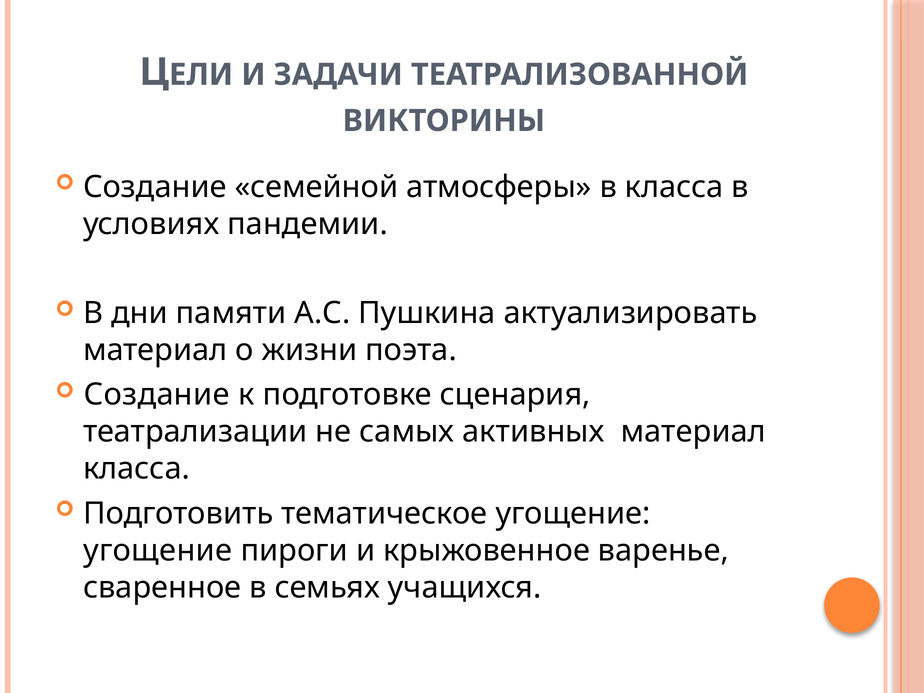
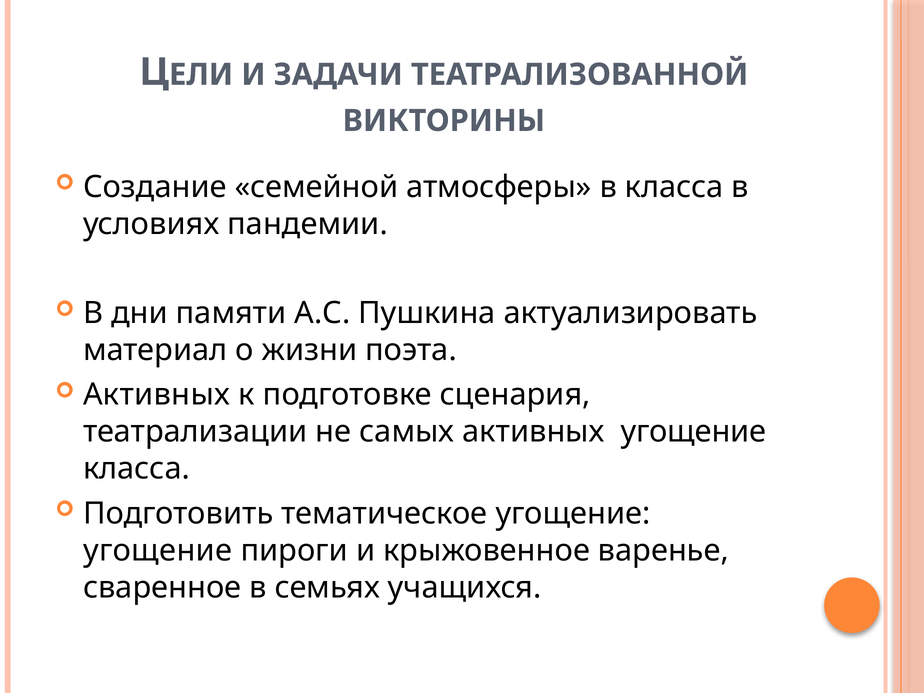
Создание: Создание -> Активных (157, 395)
активных материал: материал -> угощение (693, 432)
